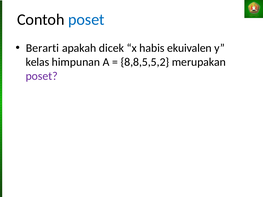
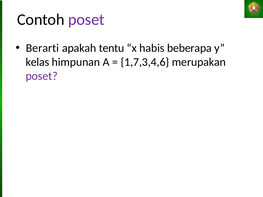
poset colour: blue -> purple (86, 20)
dicek: dicek -> tentu (112, 48)
ekuivalen: ekuivalen -> beberapa (189, 48)
8,8,5,5,2: 8,8,5,5,2 -> 1,7,3,4,6 (145, 62)
